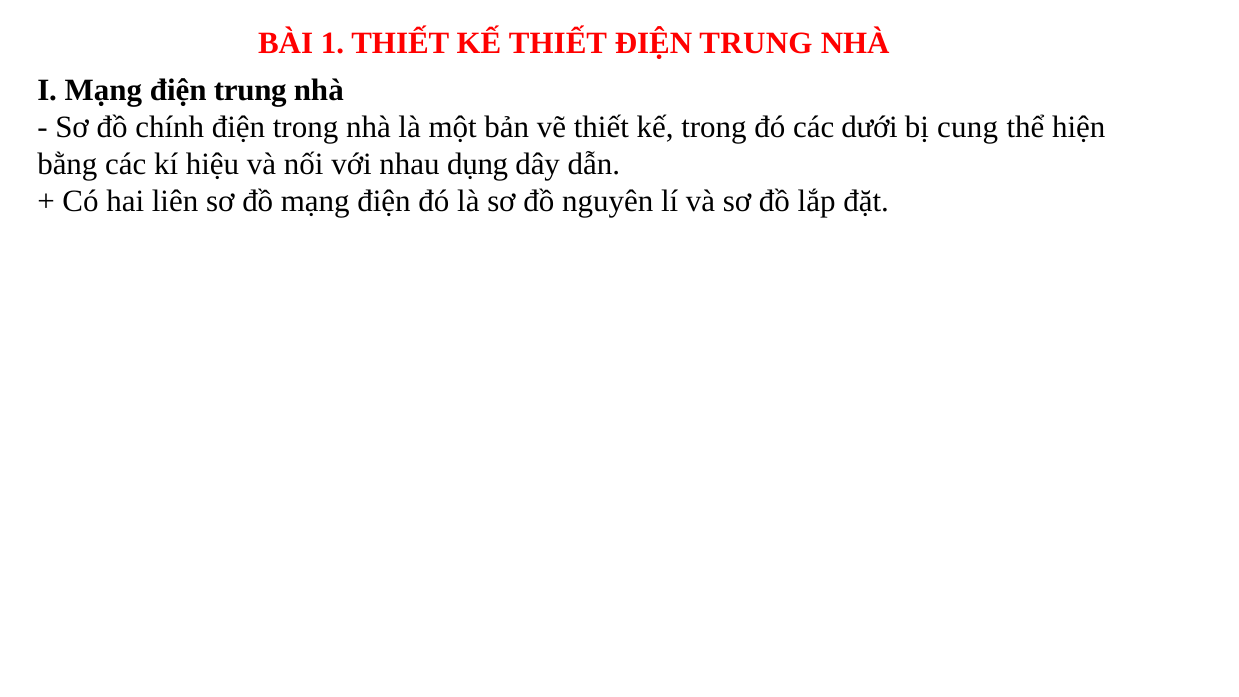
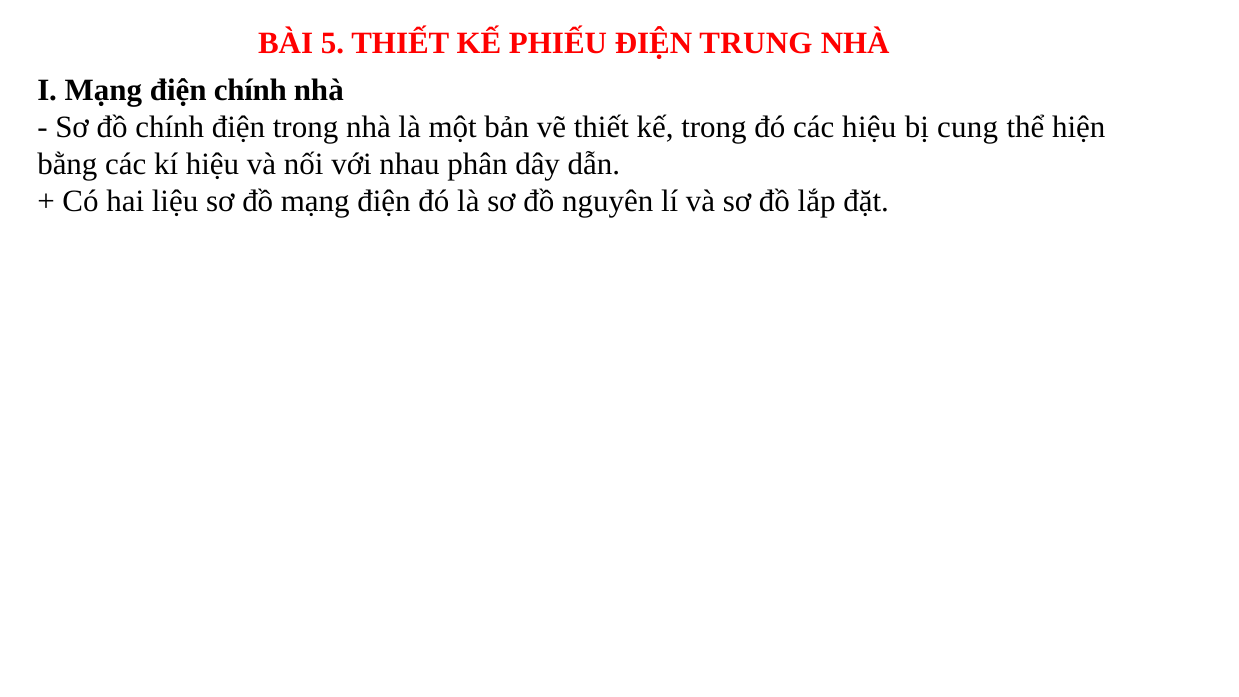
1: 1 -> 5 (332, 43)
KẾ THIẾT: THIẾT -> PHIẾU (558, 43)
Mạng điện trung: trung -> chính (250, 90)
các dưới: dưới -> hiệu (869, 127)
dụng: dụng -> phân (478, 164)
liên: liên -> liệu (175, 201)
